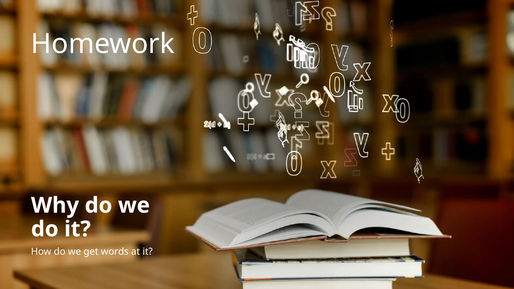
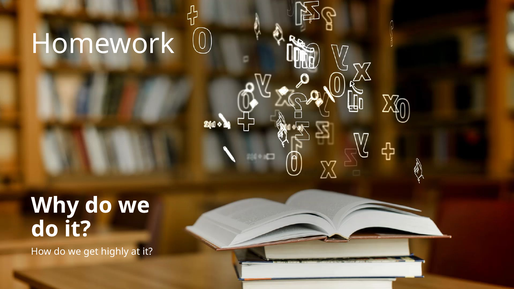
words: words -> highly (115, 252)
